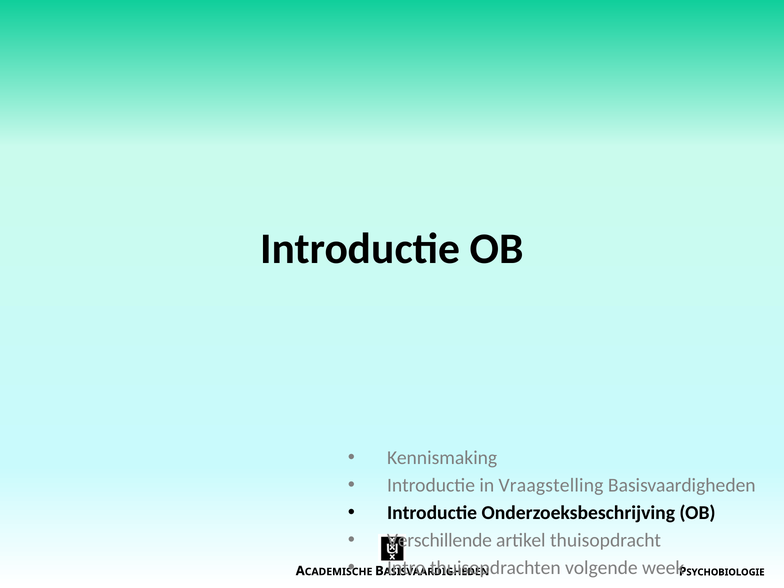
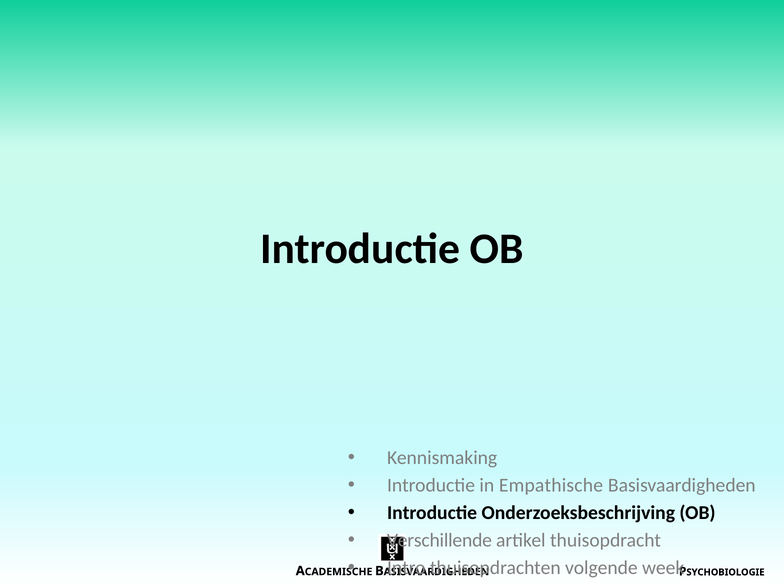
Vraagstelling: Vraagstelling -> Empathische (551, 485)
